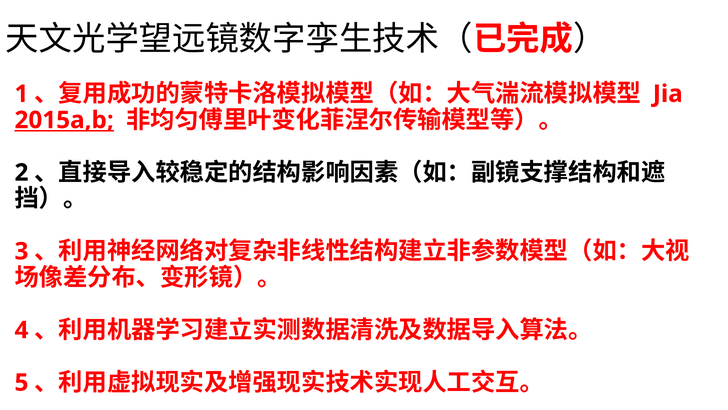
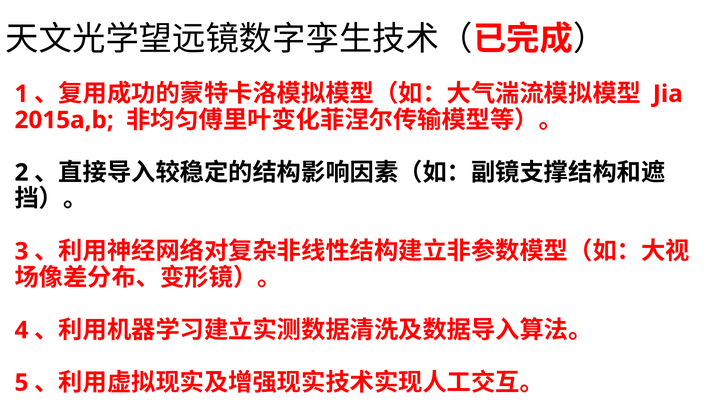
2015a,b underline: present -> none (64, 120)
